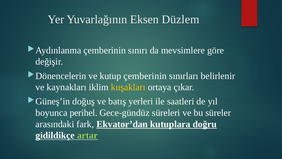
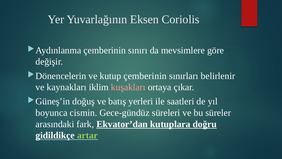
Düzlem: Düzlem -> Coriolis (181, 19)
kuşakları colour: yellow -> pink (128, 87)
perihel: perihel -> cismin (83, 113)
